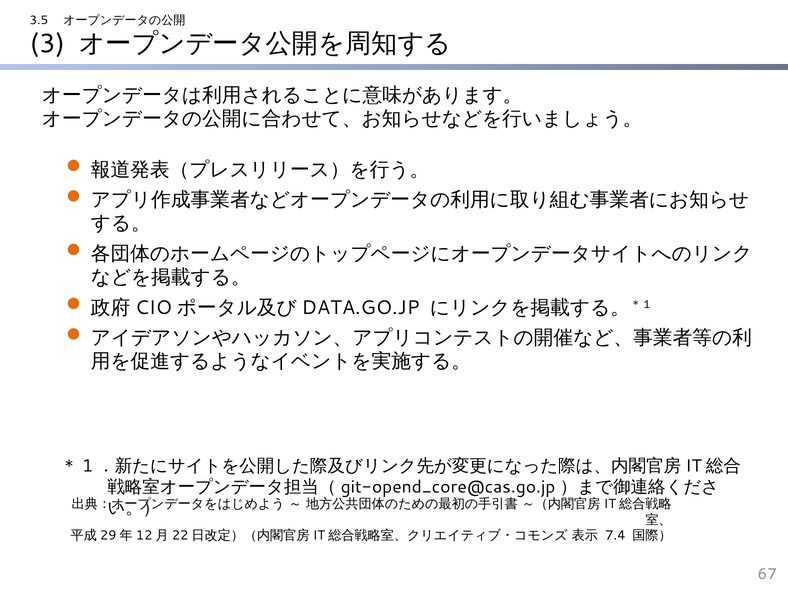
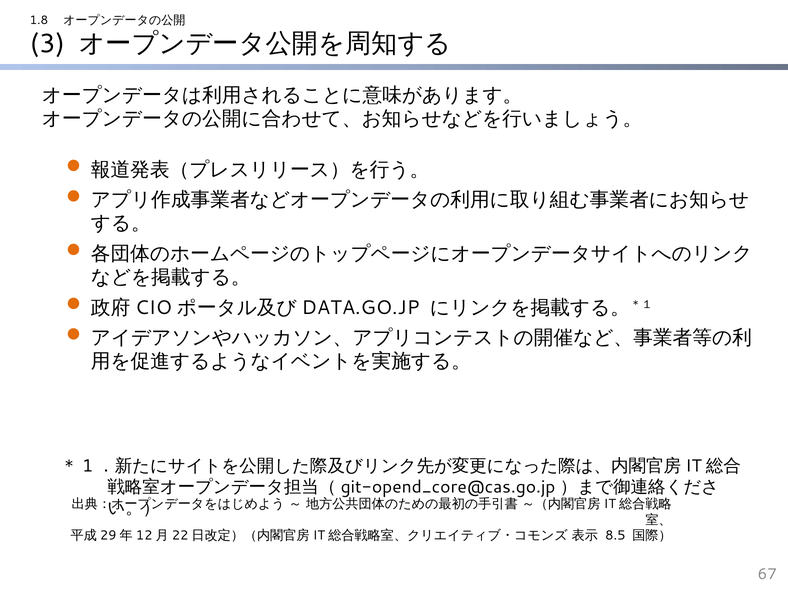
3.5: 3.5 -> 1.8 (39, 20)
7.4: 7.4 -> 8.5 (615, 536)
